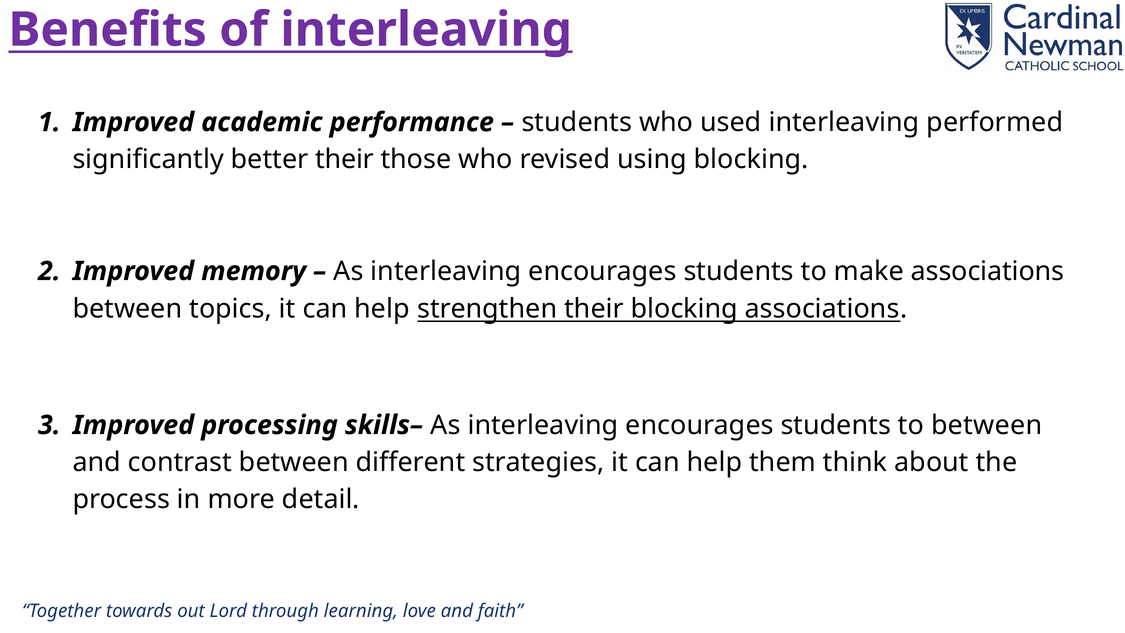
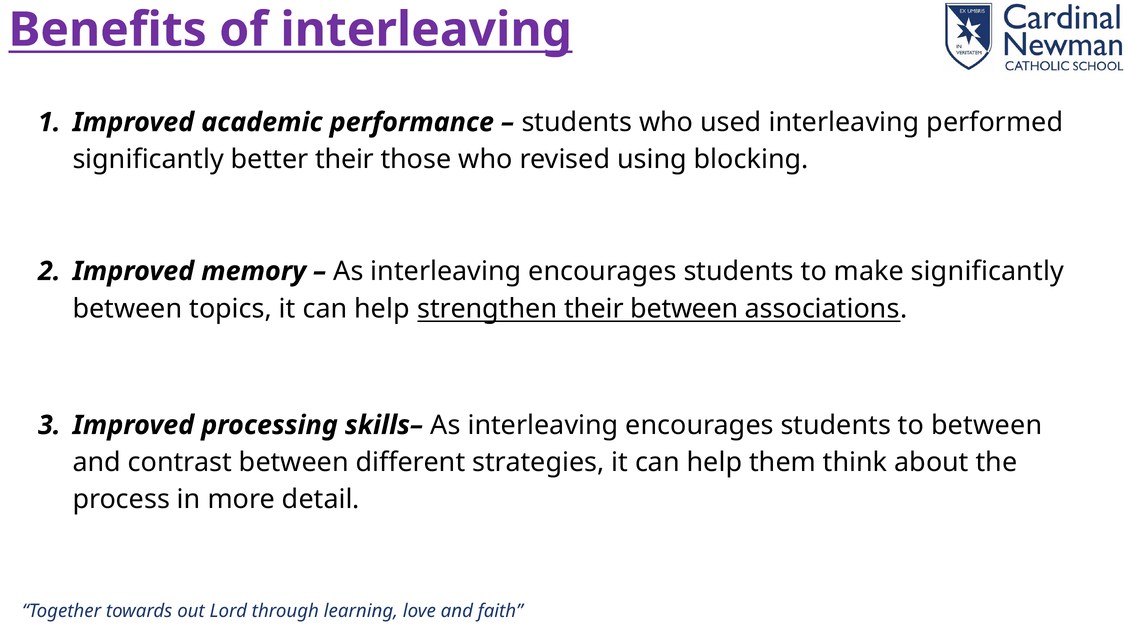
make associations: associations -> significantly (987, 271)
their blocking: blocking -> between (684, 309)
